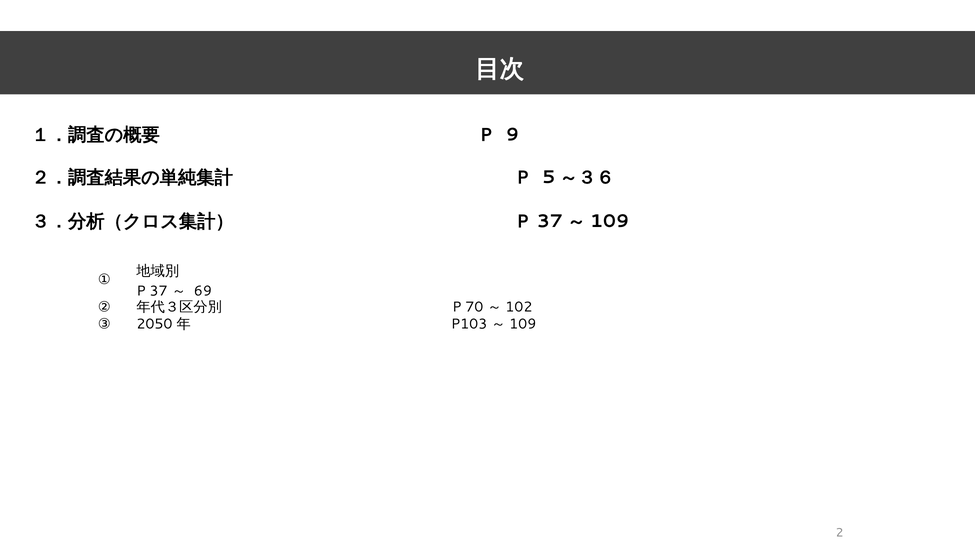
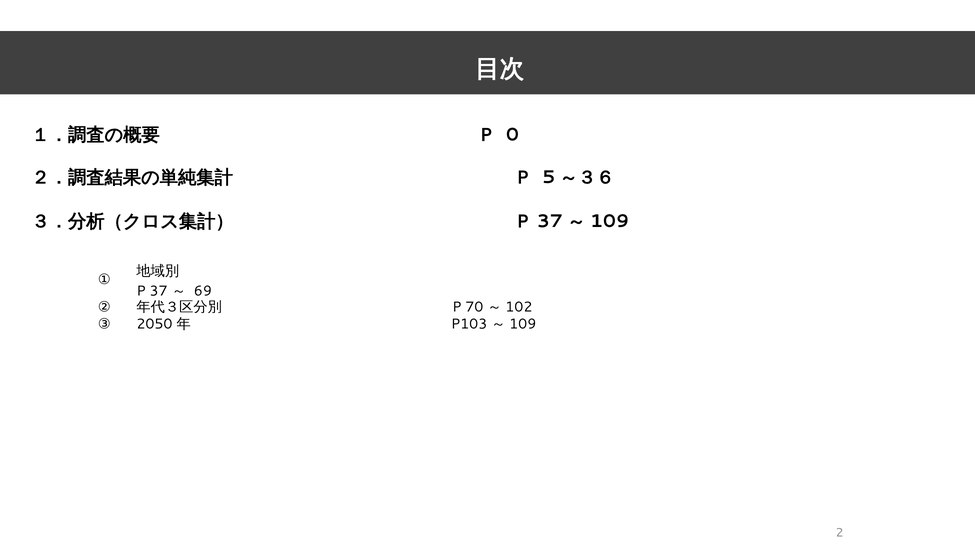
9: 9 -> 0 (512, 135)
